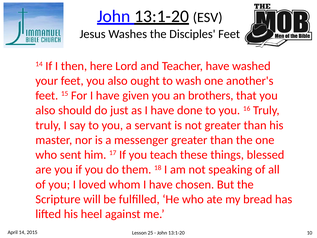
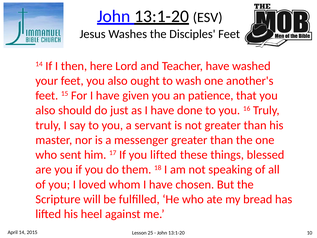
brothers: brothers -> patience (211, 95)
you teach: teach -> lifted (163, 155)
